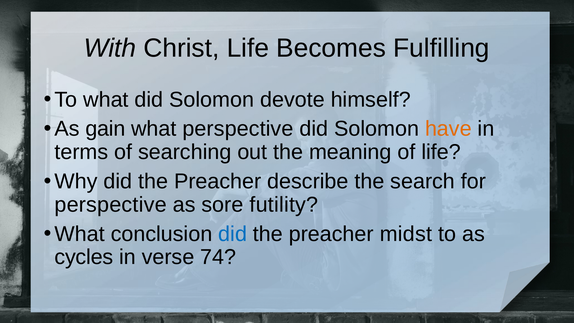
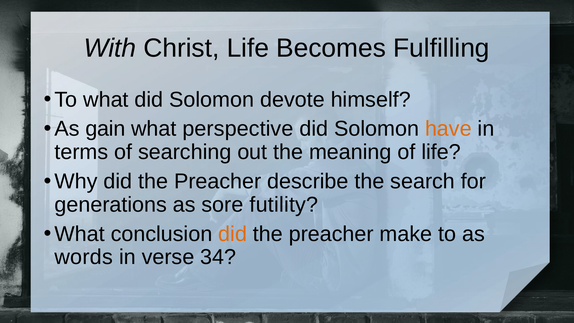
perspective: perspective -> generations (111, 205)
did colour: blue -> orange (233, 234)
midst: midst -> make (406, 234)
cycles: cycles -> words (84, 257)
74: 74 -> 34 (218, 257)
